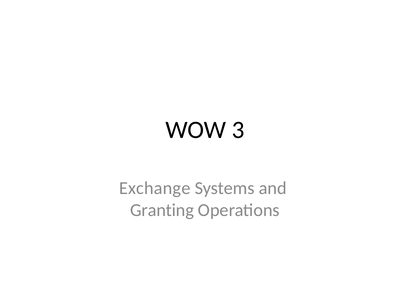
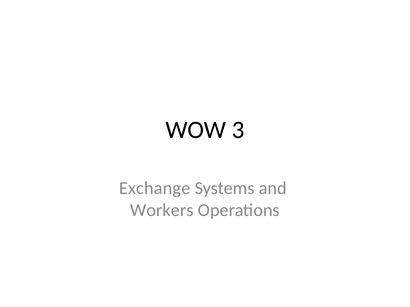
Granting: Granting -> Workers (162, 210)
